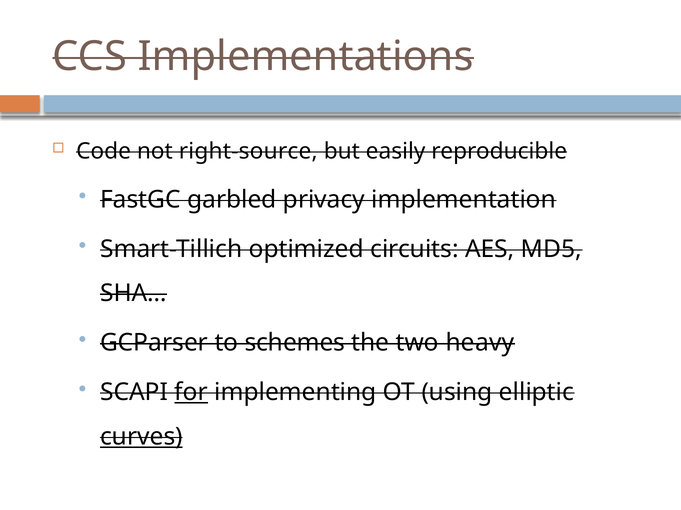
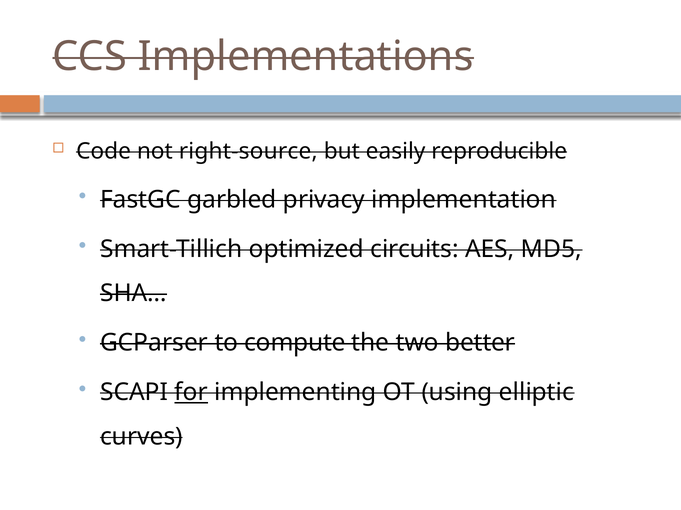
schemes: schemes -> compute (295, 343)
heavy: heavy -> better (480, 343)
curves underline: present -> none (141, 437)
